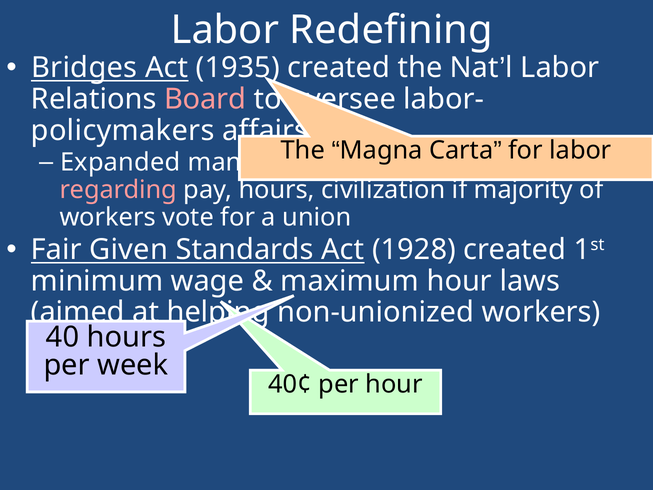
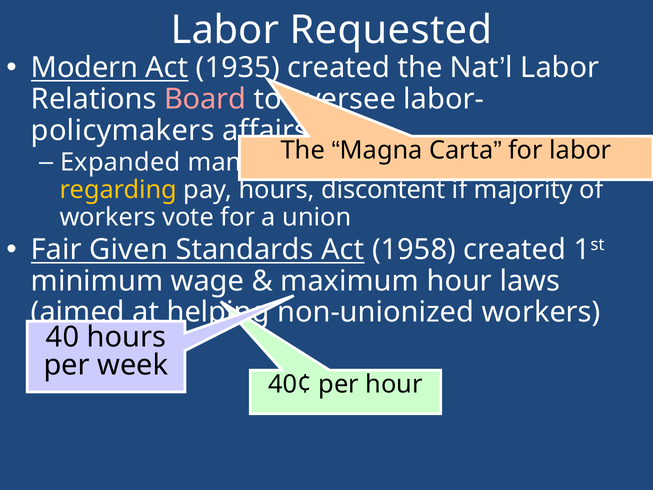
Redefining: Redefining -> Requested (391, 30)
Bridges: Bridges -> Modern (84, 68)
regarding colour: pink -> yellow (118, 190)
civilization: civilization -> discontent (383, 190)
1928: 1928 -> 1958 (414, 249)
